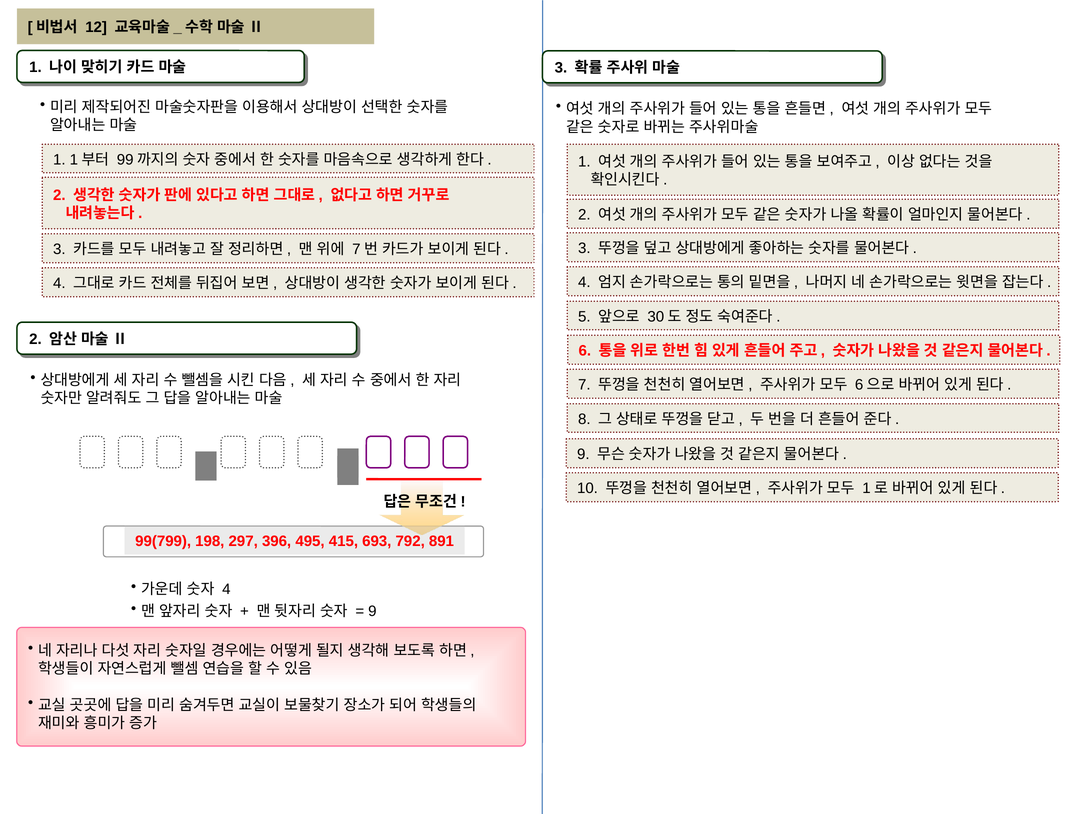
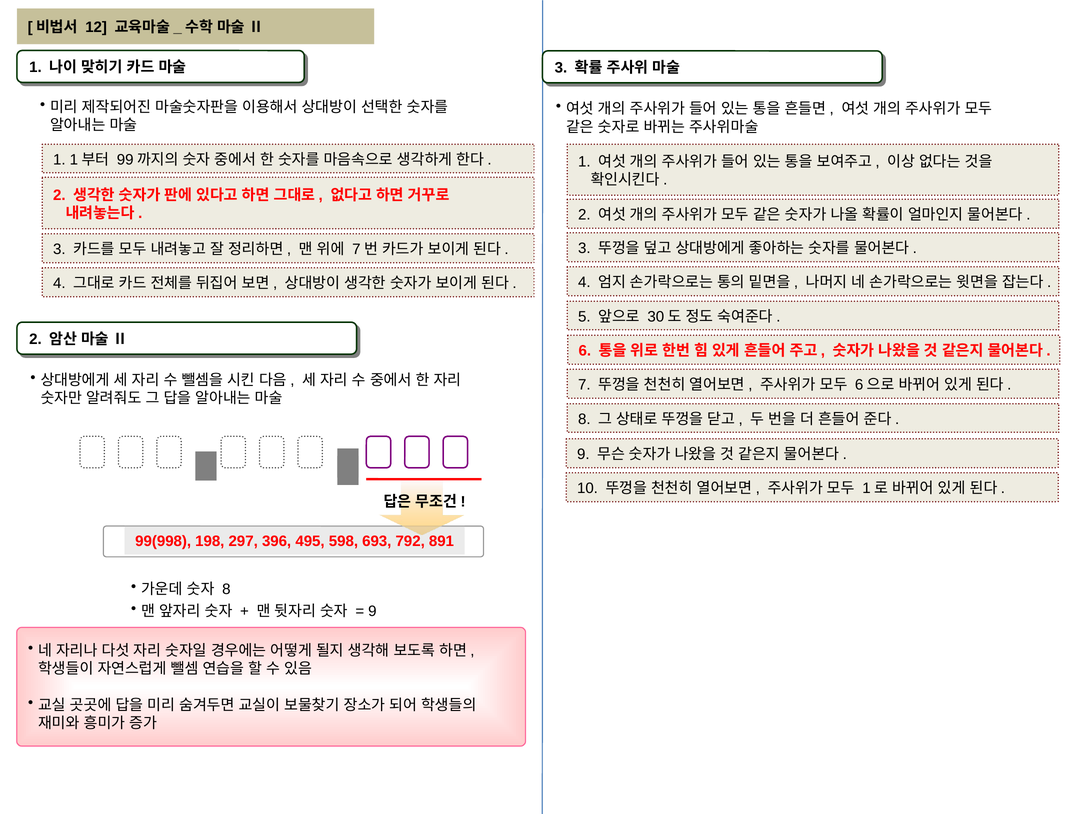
99(799: 99(799 -> 99(998 (163, 541)
415: 415 -> 598 (343, 541)
4: 4 -> 8 (226, 589)
